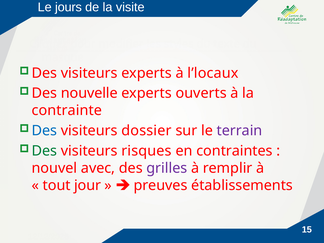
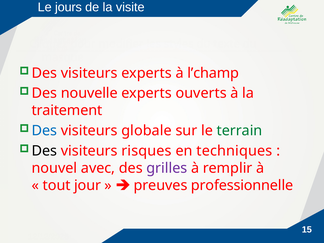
l’locaux: l’locaux -> l’champ (213, 73)
contrainte: contrainte -> traitement (67, 110)
dossier: dossier -> globale (147, 131)
terrain colour: purple -> green (239, 131)
Des colour: green -> black (44, 151)
contraintes: contraintes -> techniques (234, 151)
établissements: établissements -> professionnelle (242, 185)
